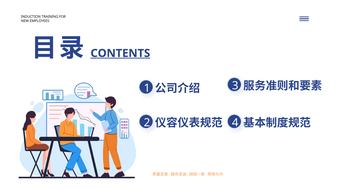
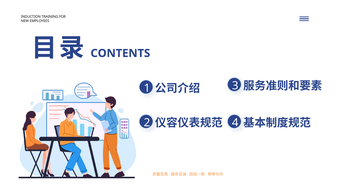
CONTENTS underline: present -> none (120, 53)
